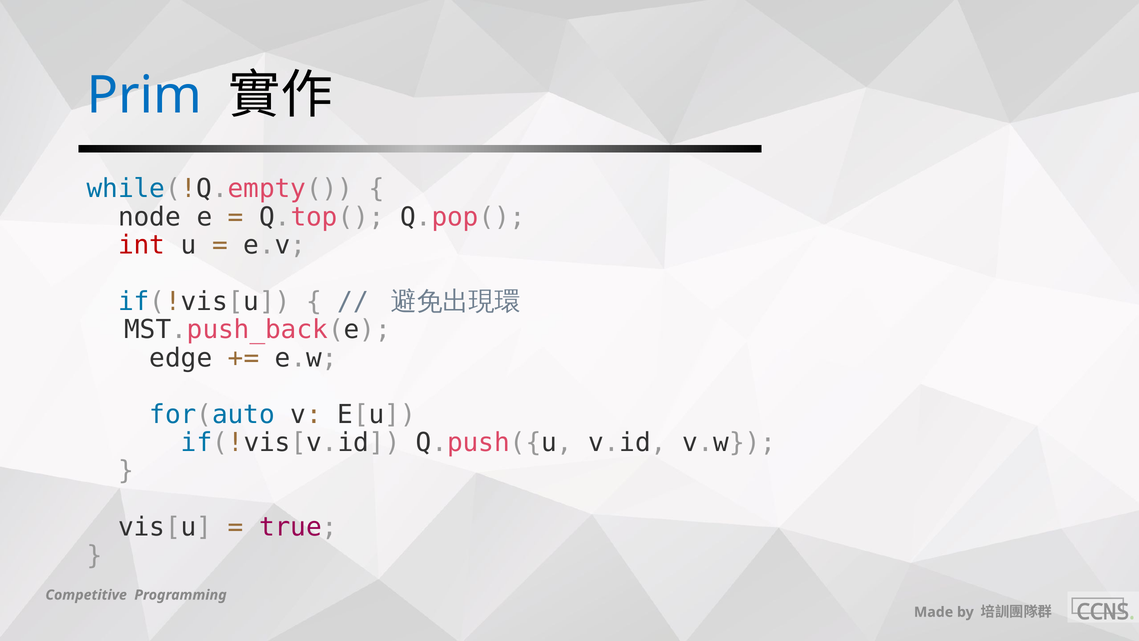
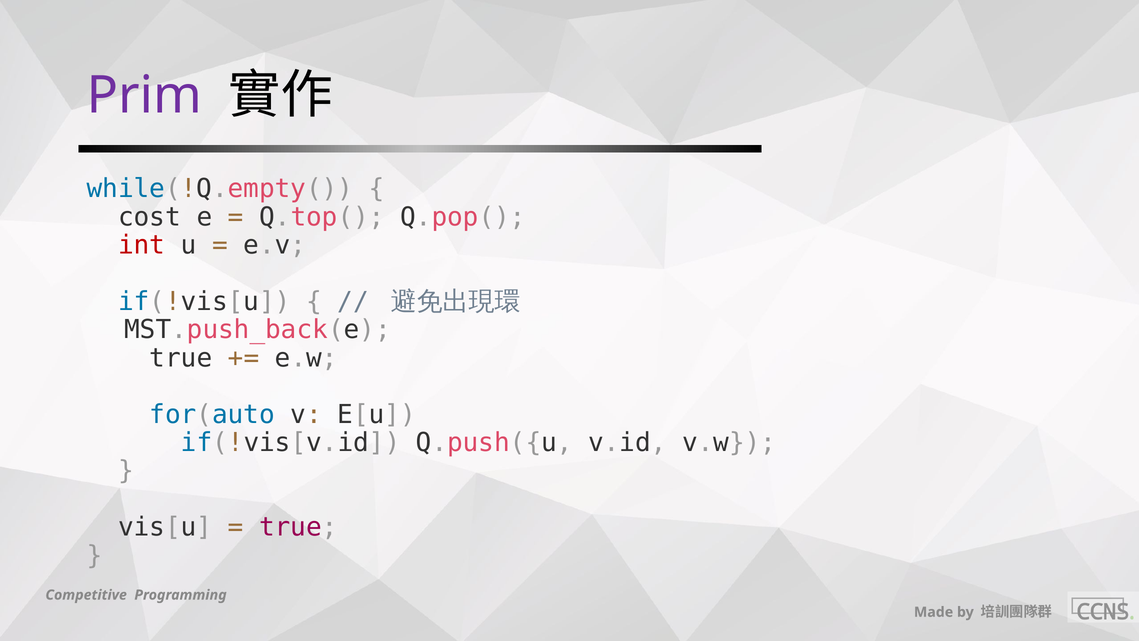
Prim colour: blue -> purple (145, 96)
node: node -> cost (149, 217)
edge: edge -> true (181, 358)
